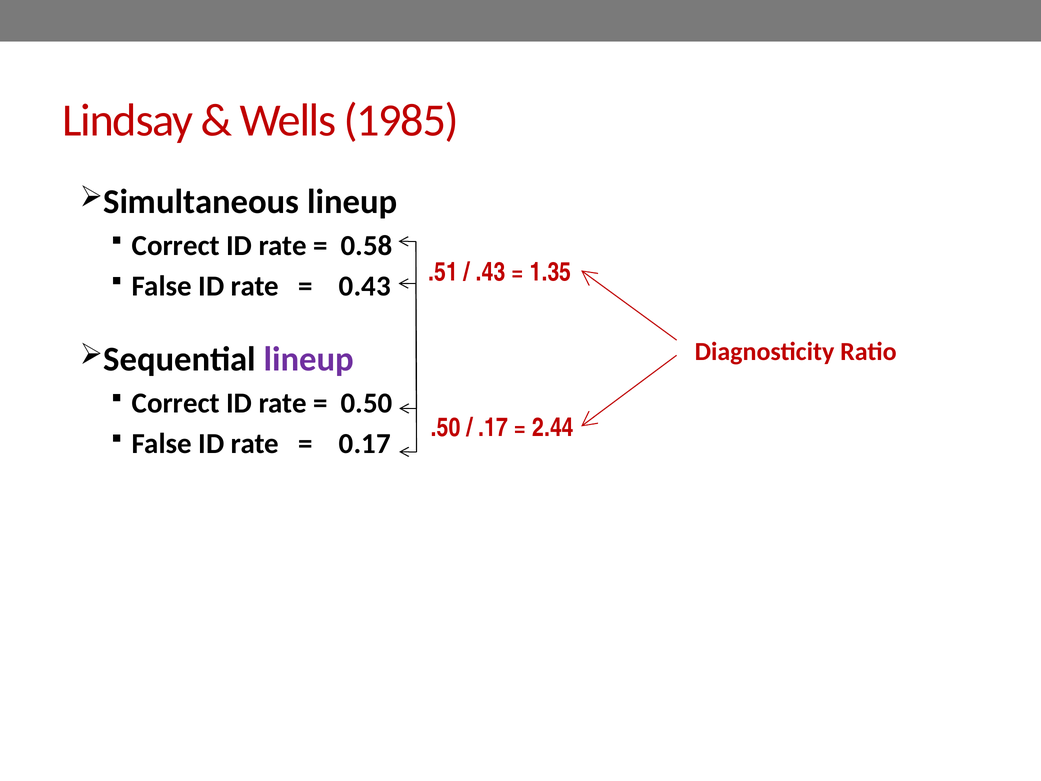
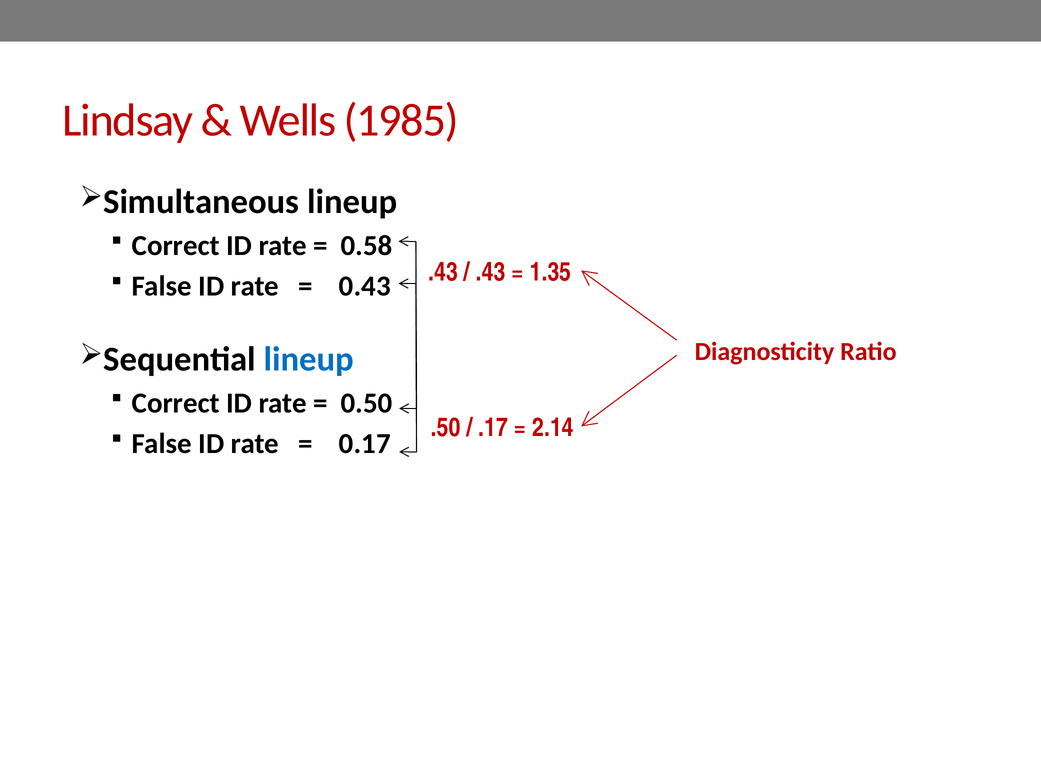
.51: .51 -> .43 (443, 272)
lineup colour: purple -> blue (309, 359)
2.44: 2.44 -> 2.14 (553, 428)
